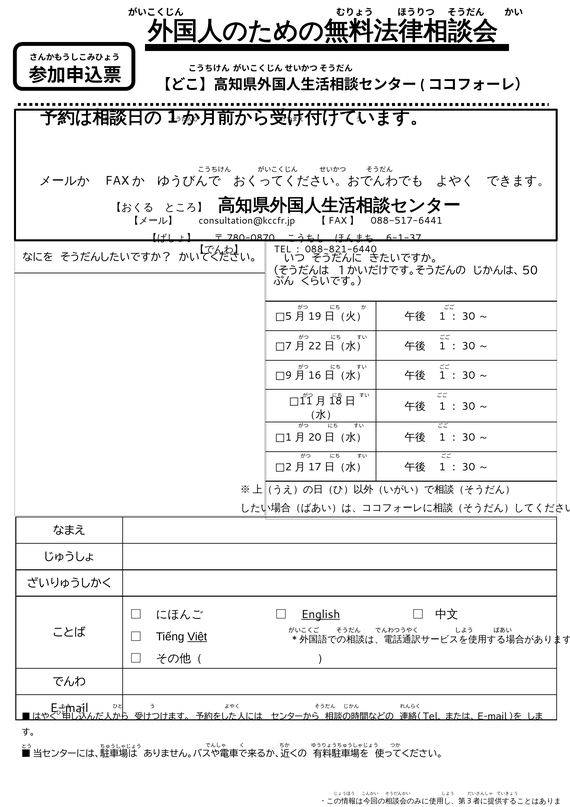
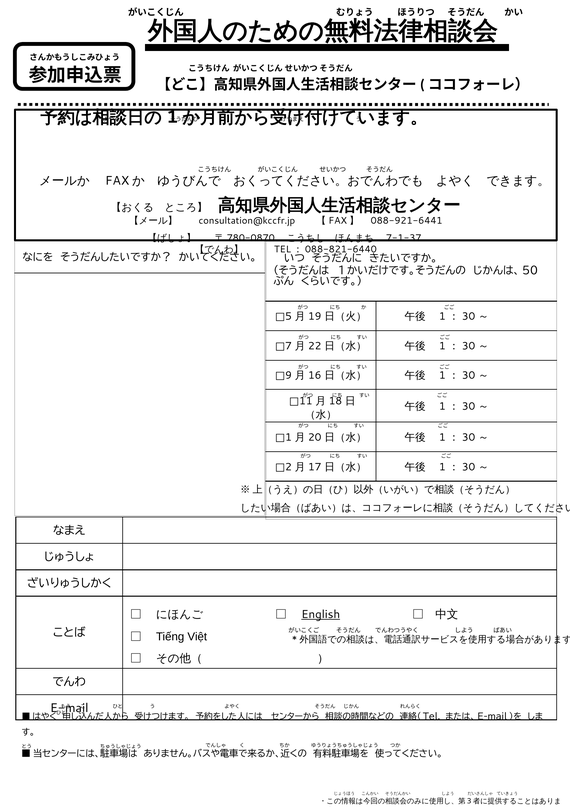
088-517-6441: 088-517-6441 -> 088-921-6441 (407, 221)
6-1-37: 6-1-37 -> 7-1-37 (404, 238)
Việt underline: present -> none (197, 636)
